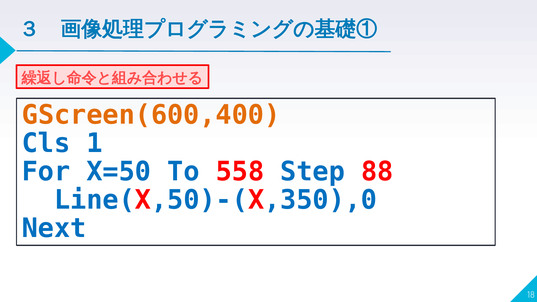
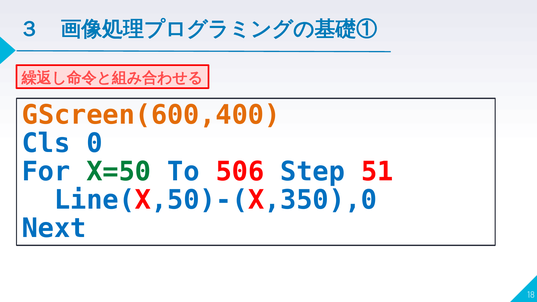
1: 1 -> 0 (94, 143)
X=50 colour: blue -> green (119, 172)
558: 558 -> 506 (240, 172)
88: 88 -> 51 (377, 172)
